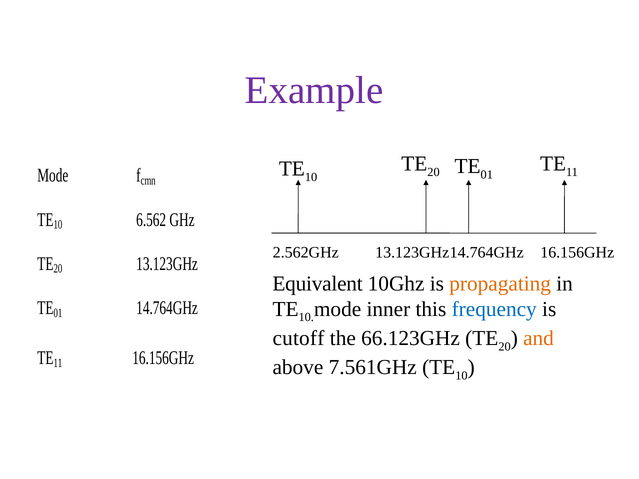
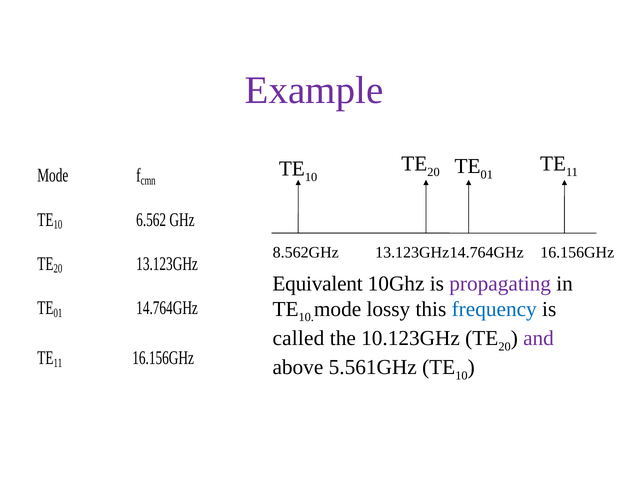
2.562GHz: 2.562GHz -> 8.562GHz (306, 252)
propagating colour: orange -> purple (500, 284)
inner: inner -> lossy (388, 309)
cutoff: cutoff -> called (298, 338)
66.123GHz: 66.123GHz -> 10.123GHz (411, 338)
and colour: orange -> purple (539, 338)
7.561GHz: 7.561GHz -> 5.561GHz (373, 367)
